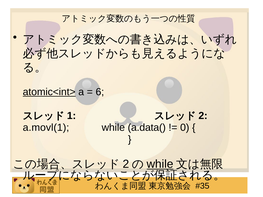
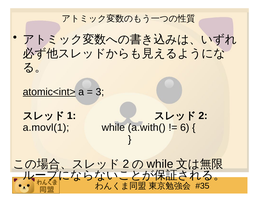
6: 6 -> 3 (100, 92)
a.data(: a.data( -> a.with( (147, 128)
0: 0 -> 6 (185, 128)
while underline: present -> none (160, 164)
